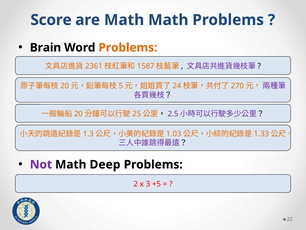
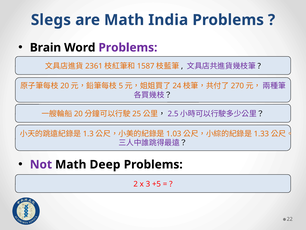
Score: Score -> Slegs (51, 20)
Math Math: Math -> India (168, 20)
Problems colour: orange -> purple (128, 47)
